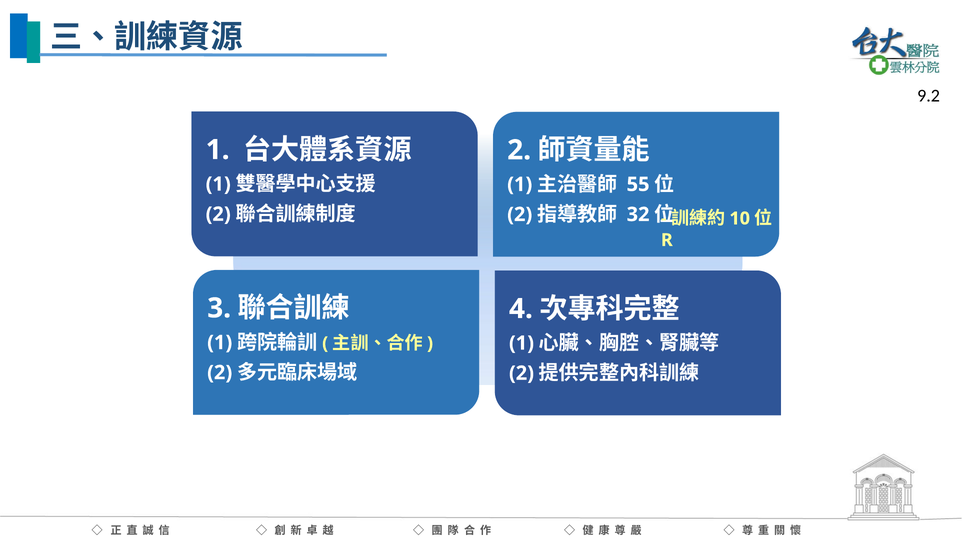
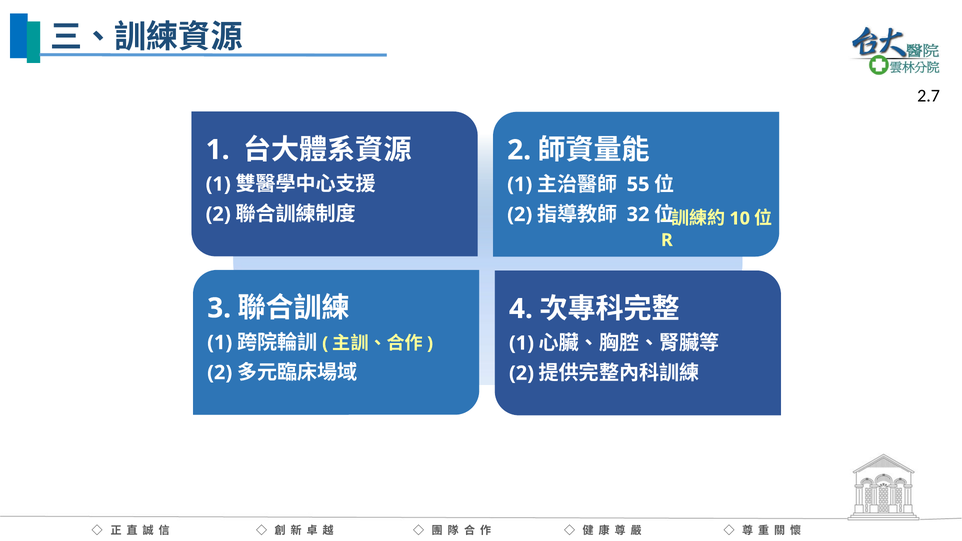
9.2: 9.2 -> 2.7 (929, 96)
